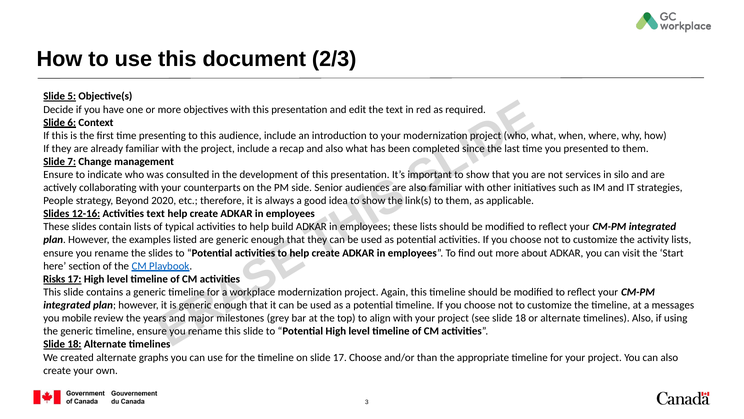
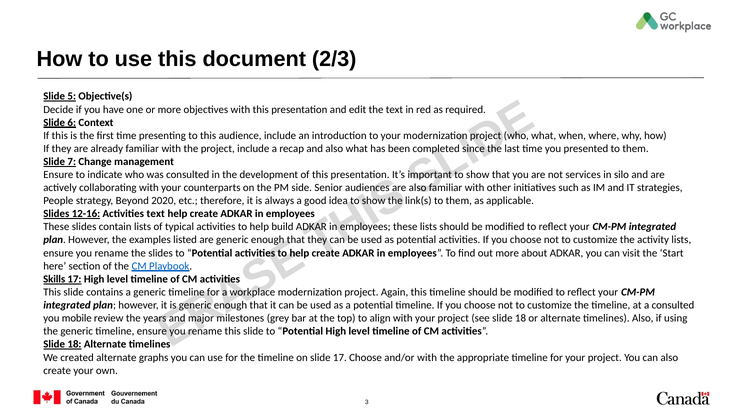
Risks: Risks -> Skills (54, 279)
a messages: messages -> consulted (673, 305)
and/or than: than -> with (427, 357)
